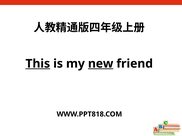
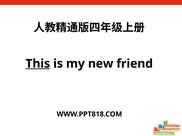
new underline: present -> none (101, 64)
